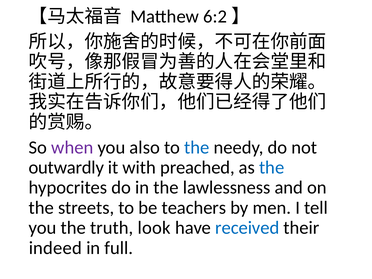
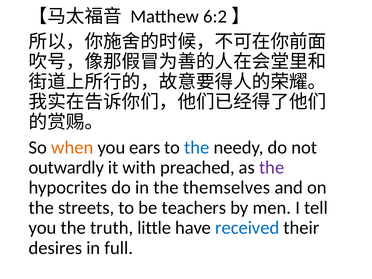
when colour: purple -> orange (72, 147)
also: also -> ears (145, 147)
the colour: blue -> purple (272, 167)
lawlessness: lawlessness -> themselves (226, 188)
look: look -> little (154, 228)
indeed: indeed -> desires (55, 248)
